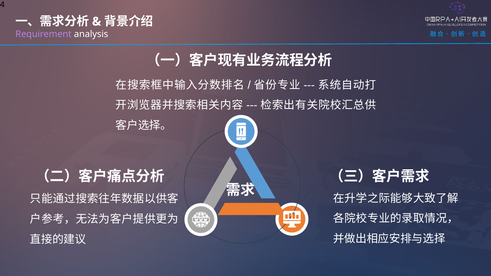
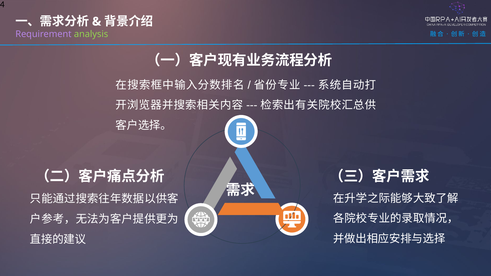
analysis colour: white -> light green (91, 34)
